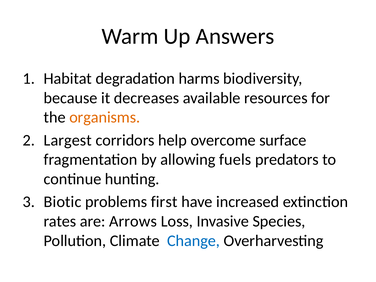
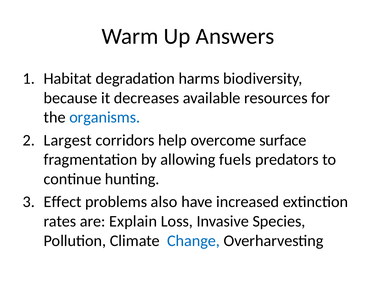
organisms colour: orange -> blue (105, 117)
Biotic: Biotic -> Effect (63, 202)
first: first -> also (164, 202)
Arrows: Arrows -> Explain (133, 221)
